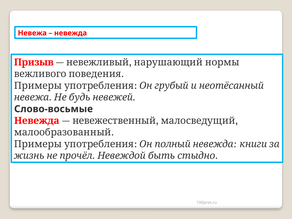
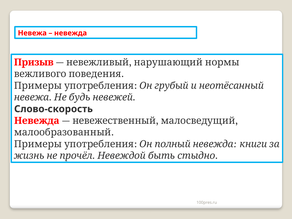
Слово-восьмые: Слово-восьмые -> Слово-скорость (54, 109)
